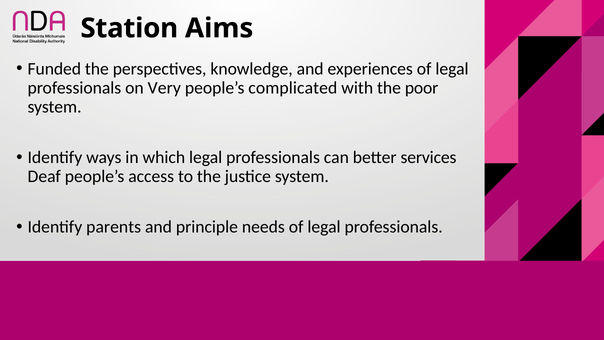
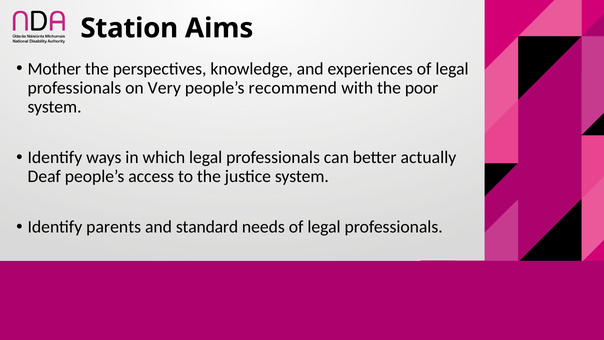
Funded: Funded -> Mother (54, 69)
complicated: complicated -> recommend (293, 88)
services: services -> actually (428, 157)
principle: principle -> standard (207, 227)
